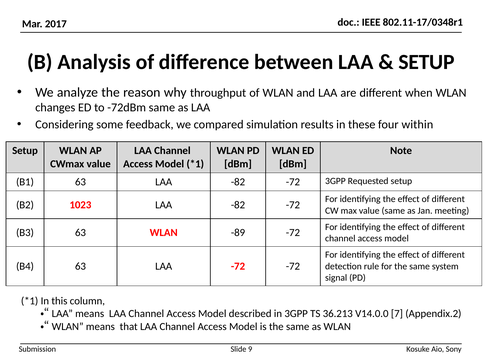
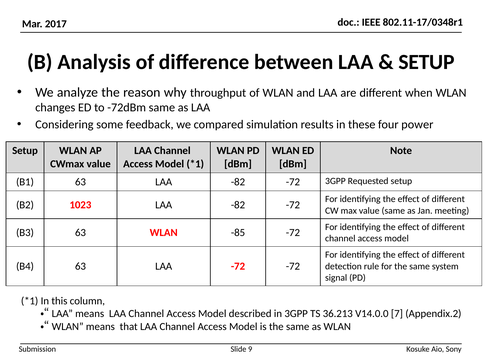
within: within -> power (417, 125)
-89: -89 -> -85 (238, 233)
